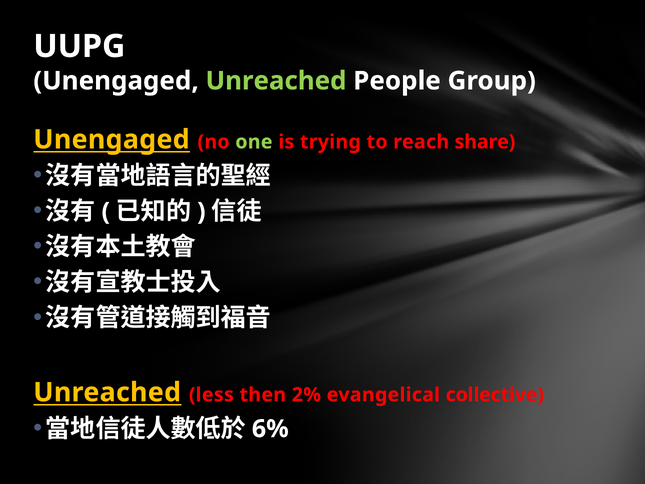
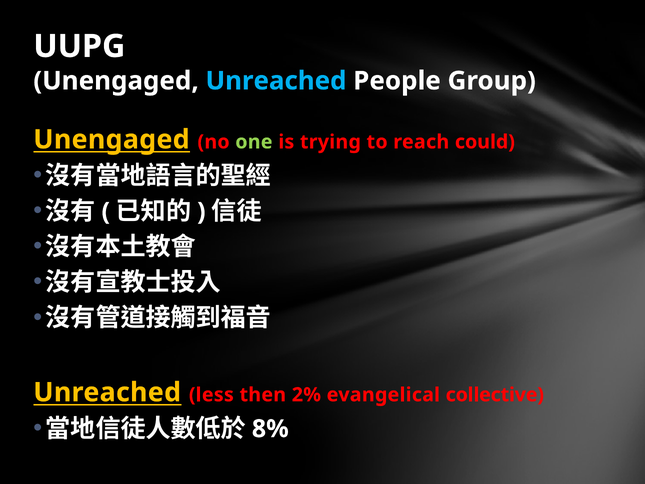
Unreached colour: light green -> light blue (276, 81)
share: share -> could (485, 142)
6%: 6% -> 8% (270, 429)
